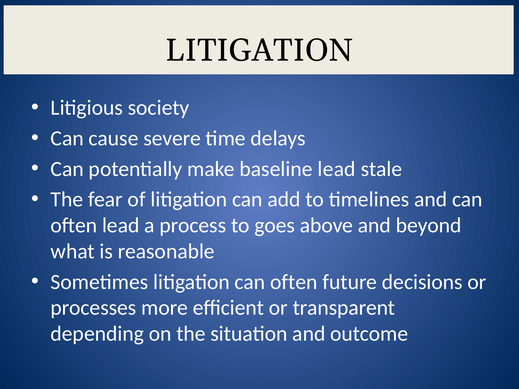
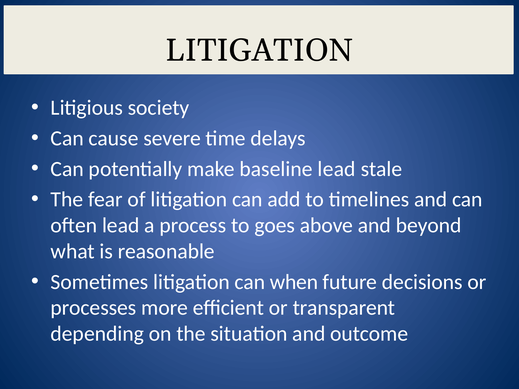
litigation can often: often -> when (294, 282)
